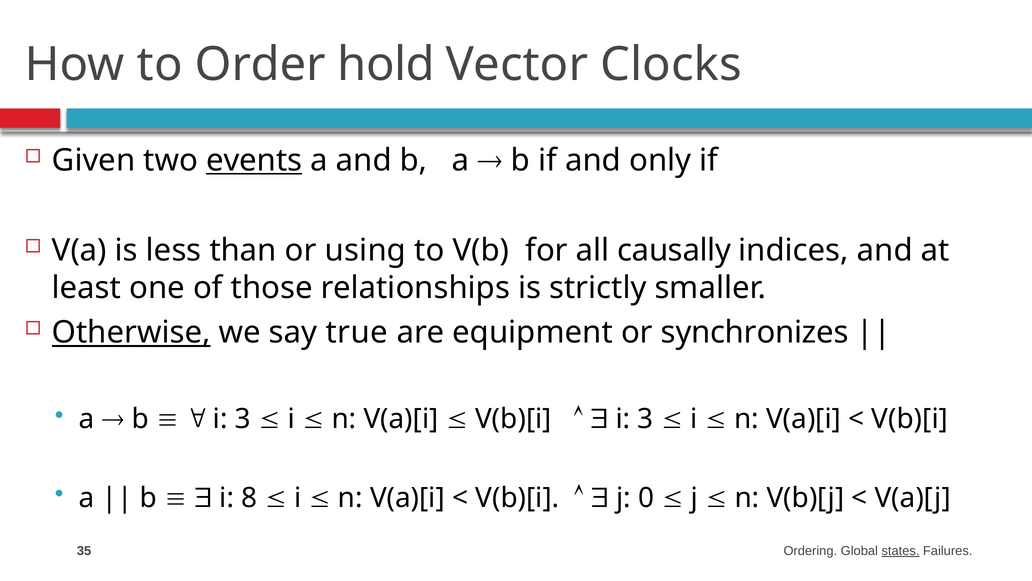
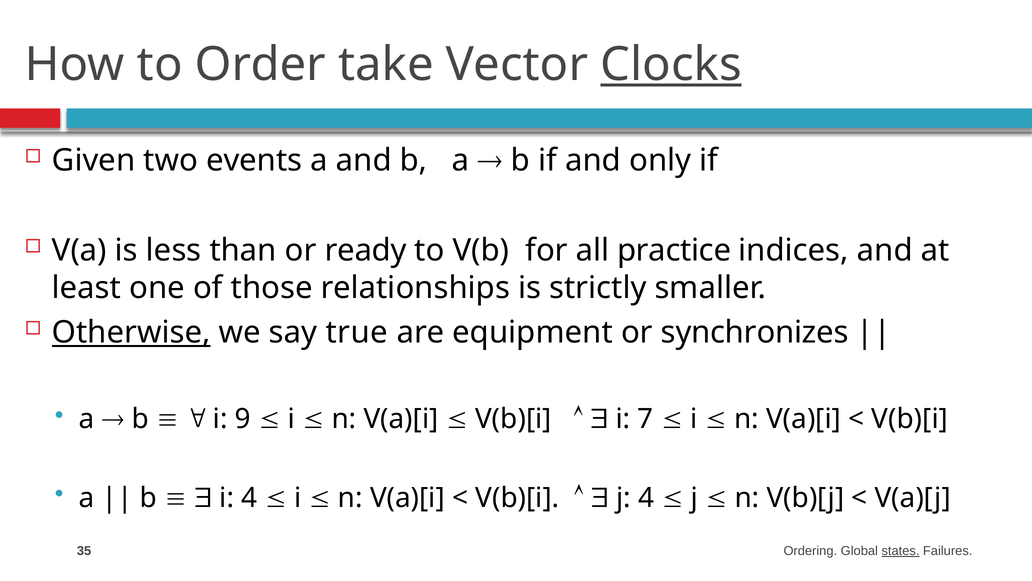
hold: hold -> take (386, 65)
Clocks underline: none -> present (671, 65)
events underline: present -> none (254, 160)
using: using -> ready (366, 250)
causally: causally -> practice (674, 250)
3: 3 -> 9 (243, 419)
3: 3 -> 7 (645, 419)
i 8: 8 -> 4 (249, 497)
j 0: 0 -> 4 (646, 497)
